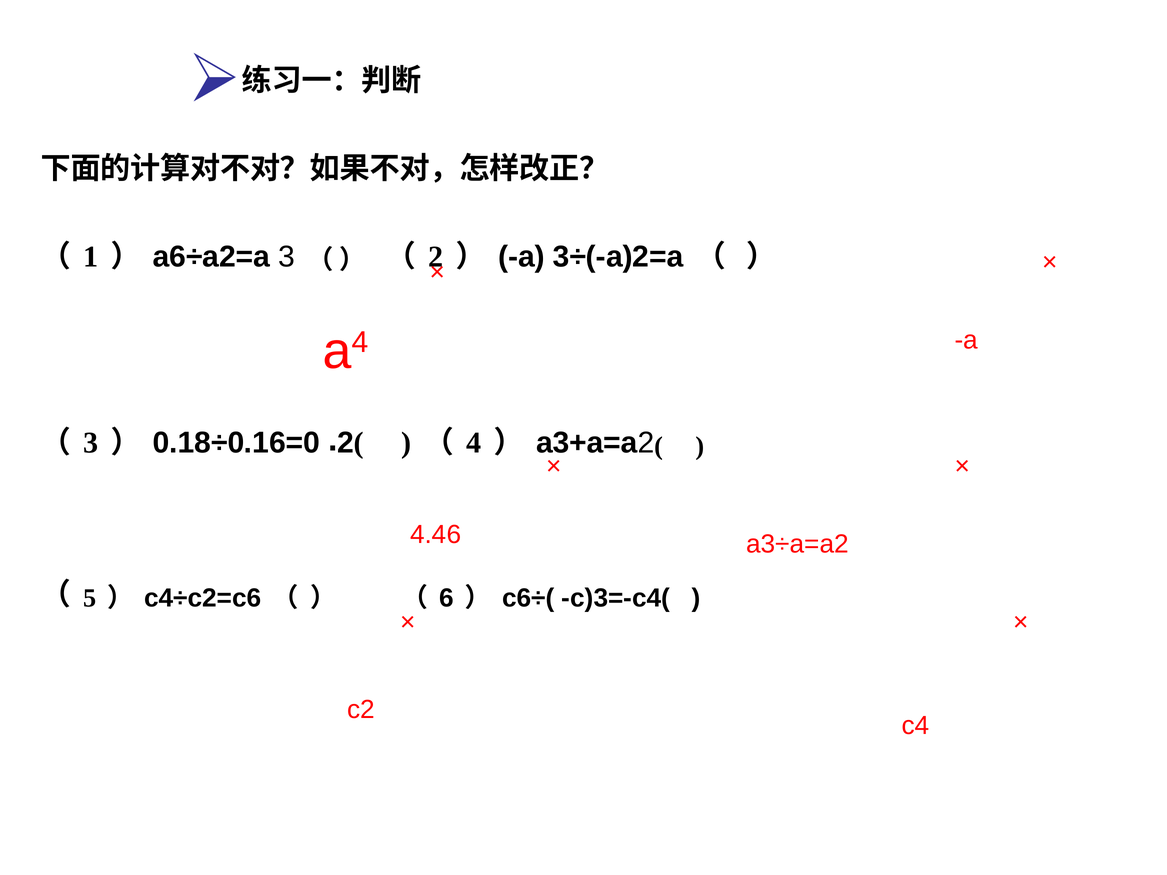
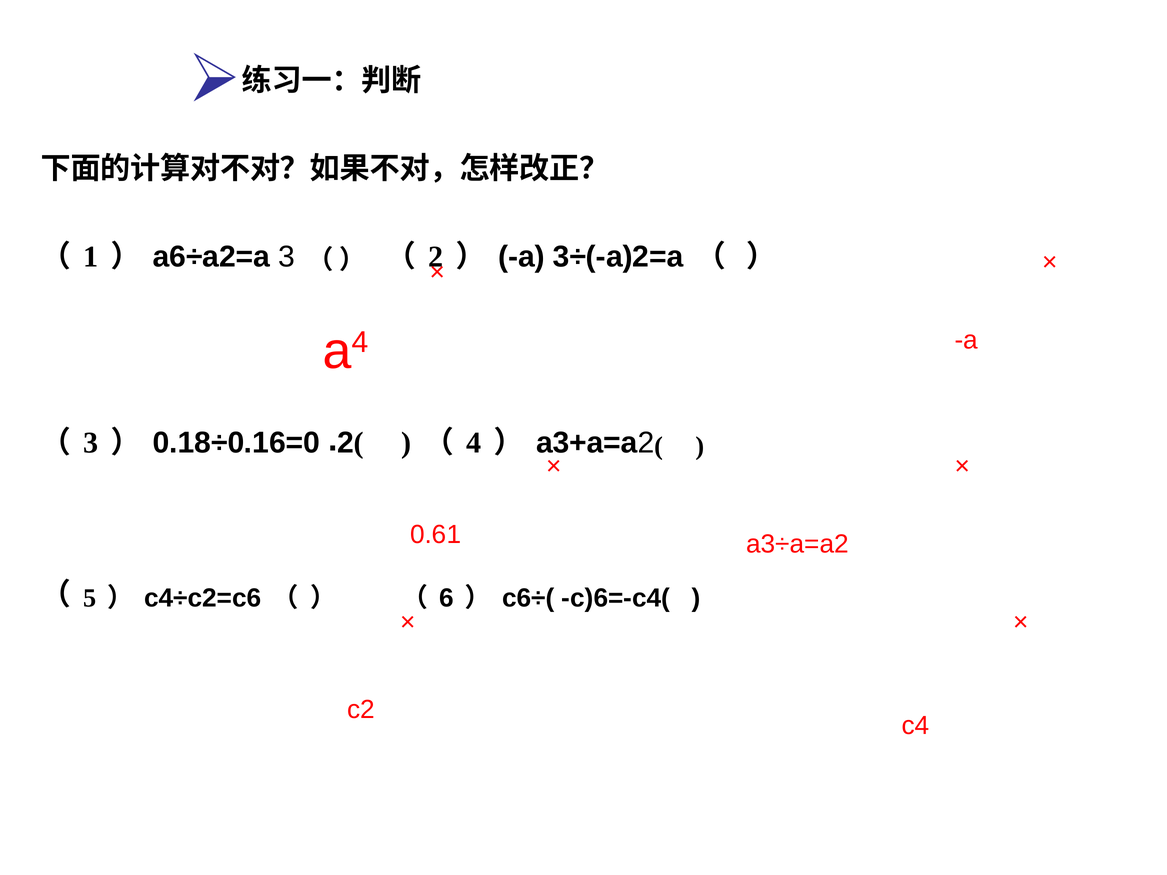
4.46: 4.46 -> 0.61 (436, 535)
c)3=-c4(: c)3=-c4( -> c)6=-c4( (616, 598)
